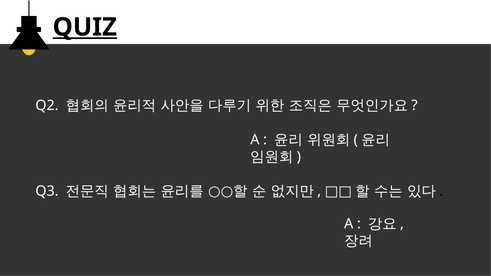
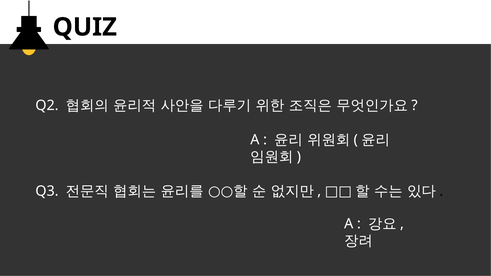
QUIZ underline: present -> none (85, 27)
